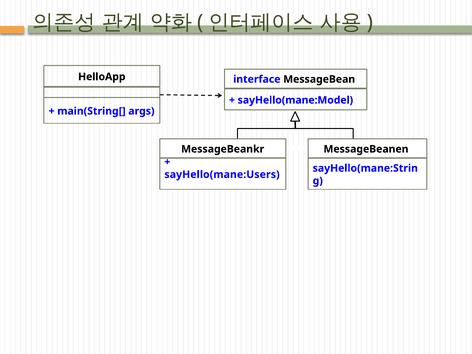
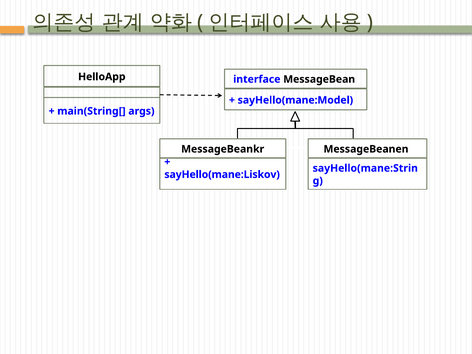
sayHello(mane:Users: sayHello(mane:Users -> sayHello(mane:Liskov (222, 175)
